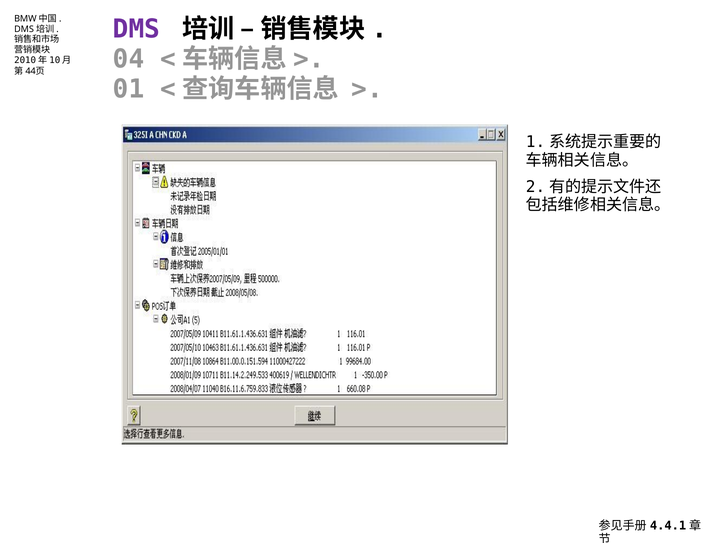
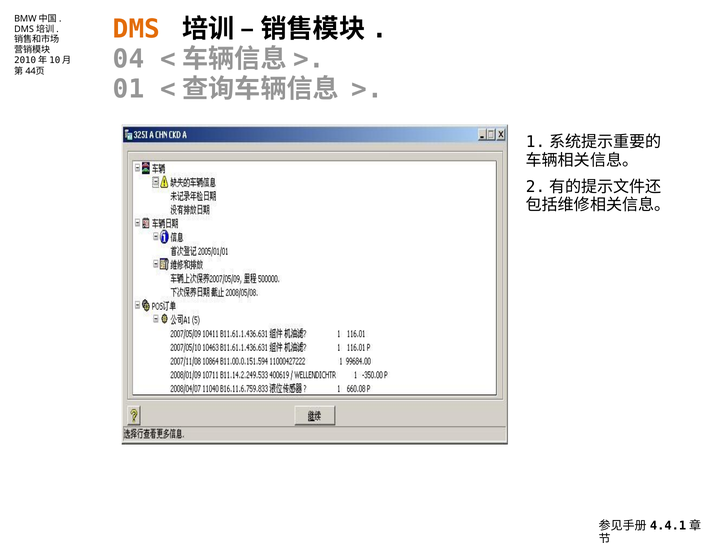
DMS colour: purple -> orange (136, 29)
